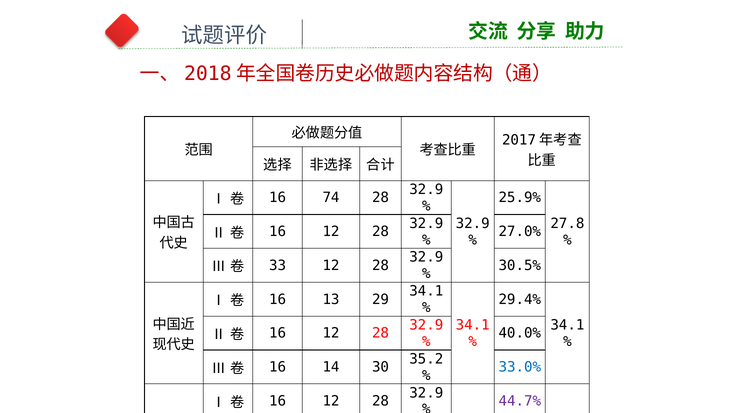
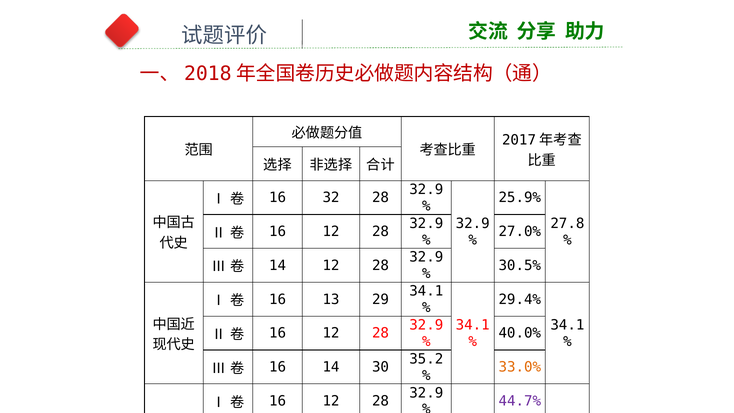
74: 74 -> 32 (331, 198)
33: 33 -> 14 (278, 265)
33.0% colour: blue -> orange (520, 367)
